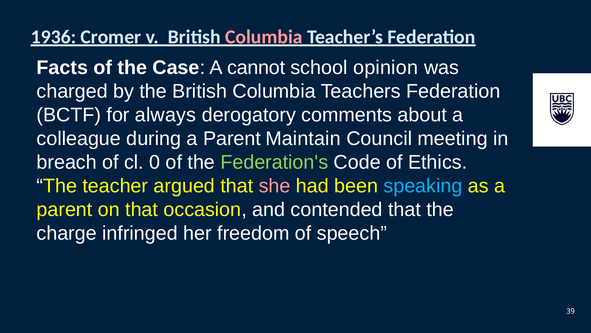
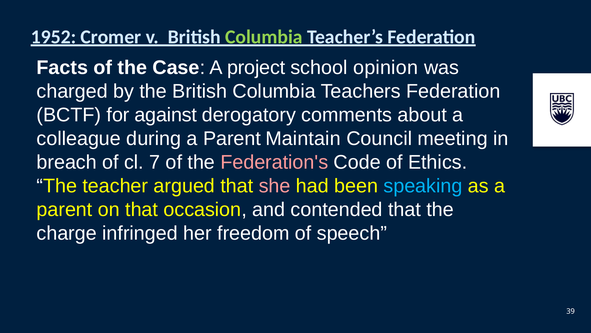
1936: 1936 -> 1952 (53, 37)
Columbia colour: pink -> light green (264, 37)
cannot: cannot -> project (256, 67)
always: always -> against (166, 115)
0: 0 -> 7 (155, 162)
Federation's colour: light green -> pink (274, 162)
